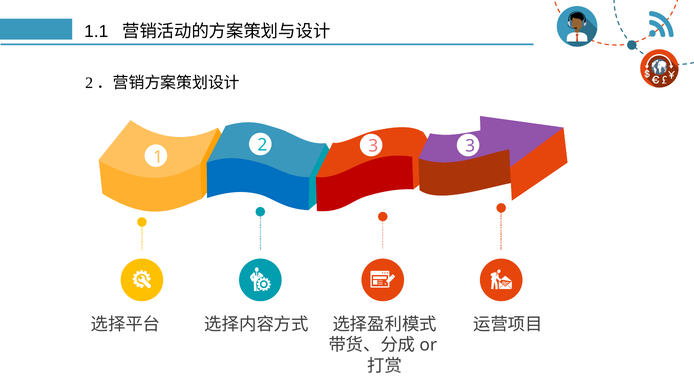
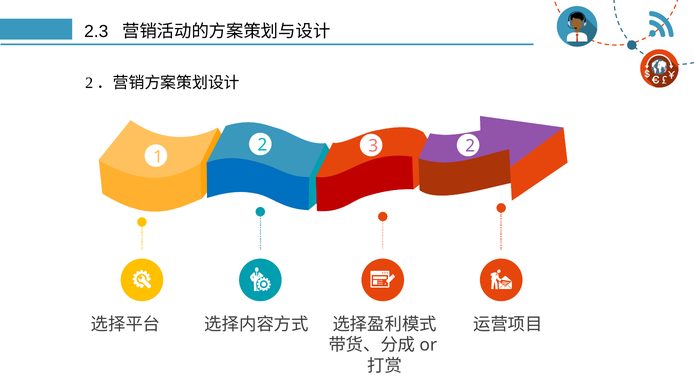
1.1: 1.1 -> 2.3 (96, 31)
3 3: 3 -> 2 (470, 146)
